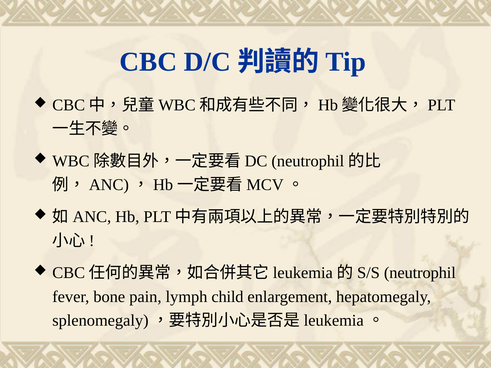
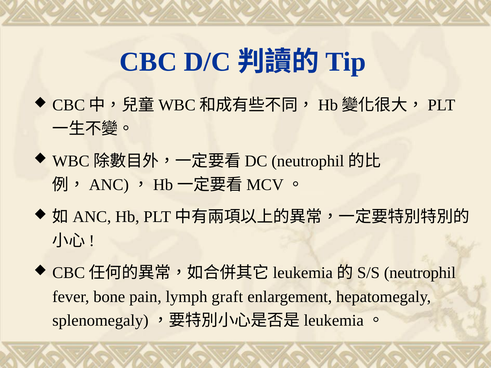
child: child -> graft (227, 297)
